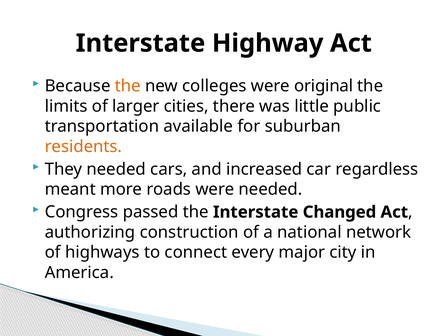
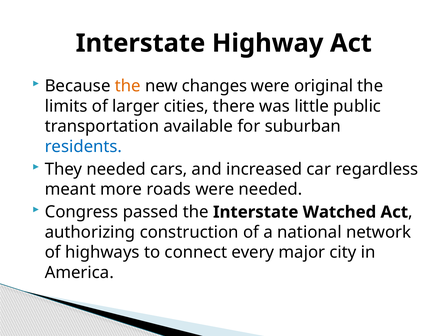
colleges: colleges -> changes (215, 86)
residents colour: orange -> blue (83, 147)
Changed: Changed -> Watched (339, 212)
